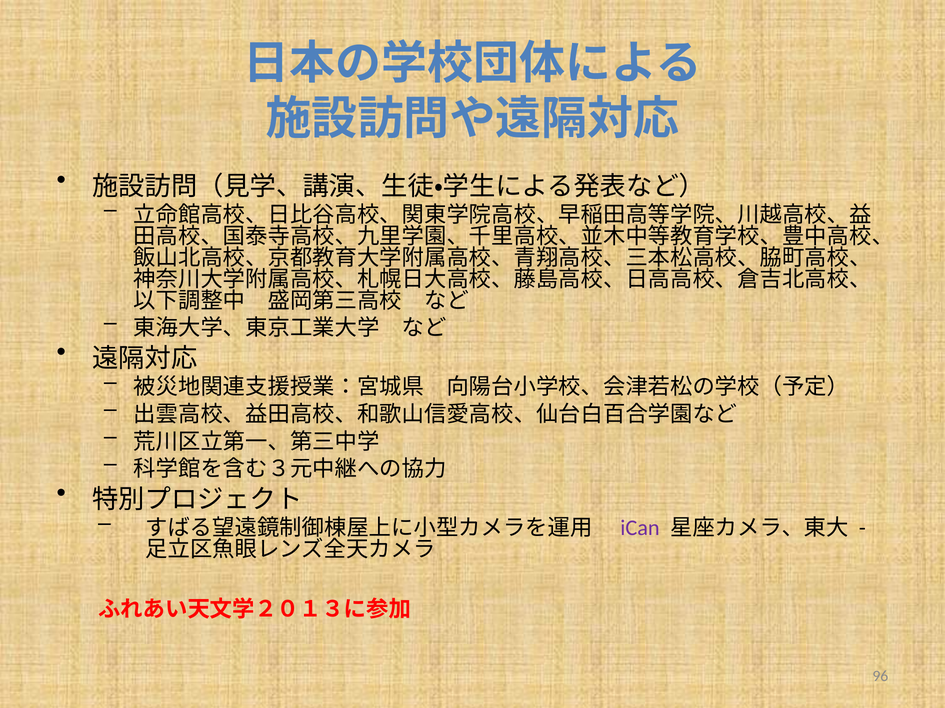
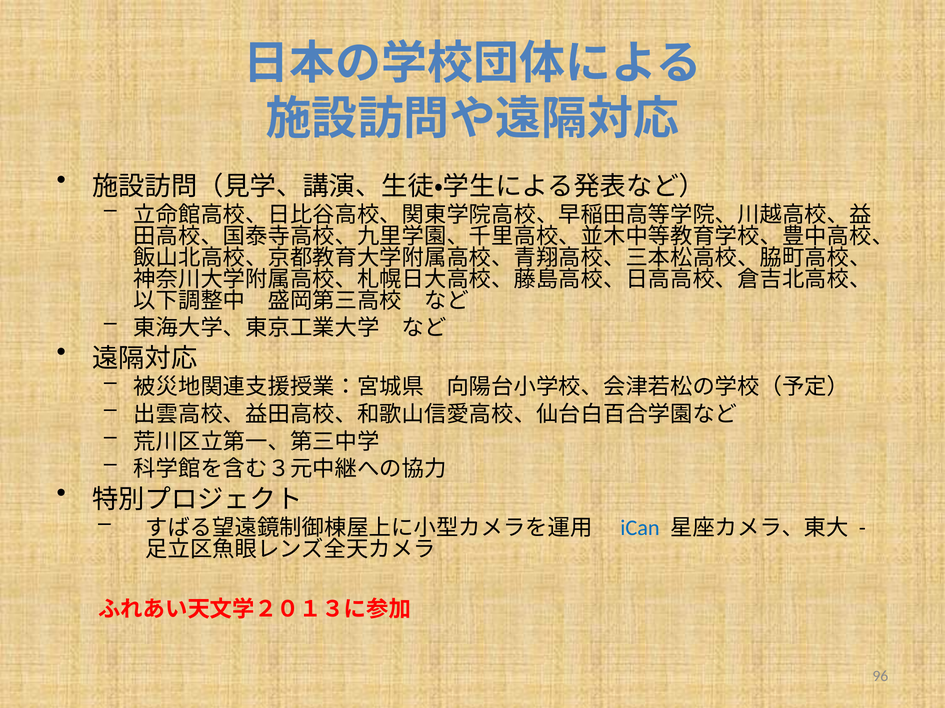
iCan colour: purple -> blue (640, 529)
